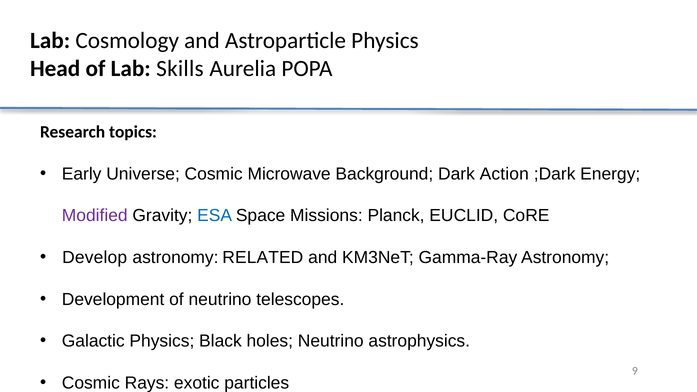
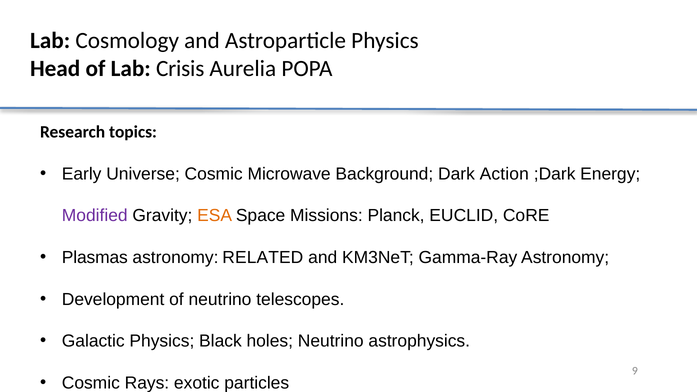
Skills: Skills -> Crisis (180, 69)
ESA colour: blue -> orange (215, 216)
Develop: Develop -> Plasmas (95, 258)
